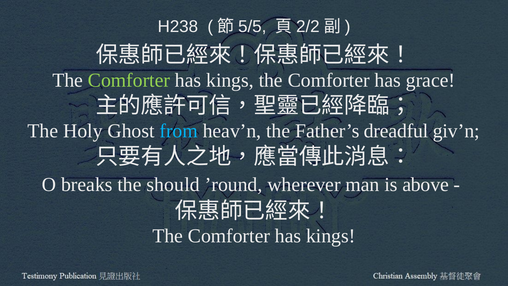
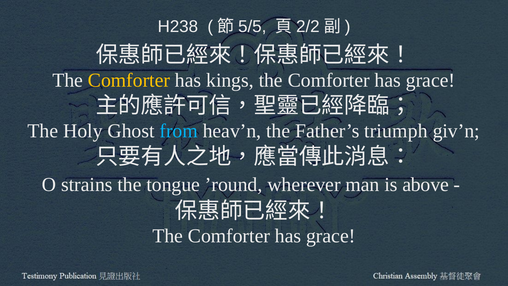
Comforter colour: light green -> yellow (129, 80)
dreadful: dreadful -> triumph (396, 131)
breaks: breaks -> strains (87, 185)
should: should -> tongue (173, 185)
kings: kings -> grace (331, 236)
